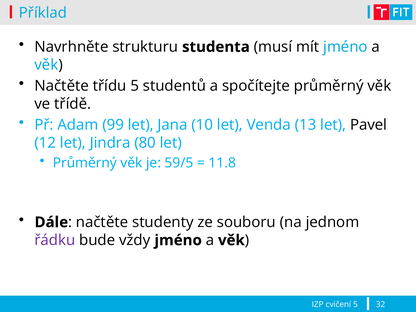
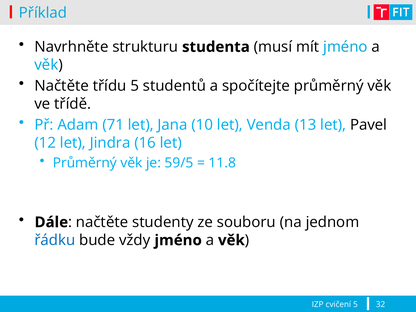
99: 99 -> 71 (113, 125)
80: 80 -> 16 (145, 143)
řádku colour: purple -> blue (55, 240)
